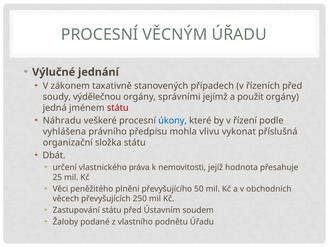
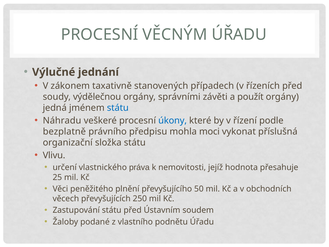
jejímž: jejímž -> závěti (215, 97)
státu colour: red -> blue (118, 108)
vyhlášena: vyhlášena -> bezplatně (64, 132)
vlivu: vlivu -> moci (209, 132)
Dbát: Dbát -> Vlivu (54, 155)
